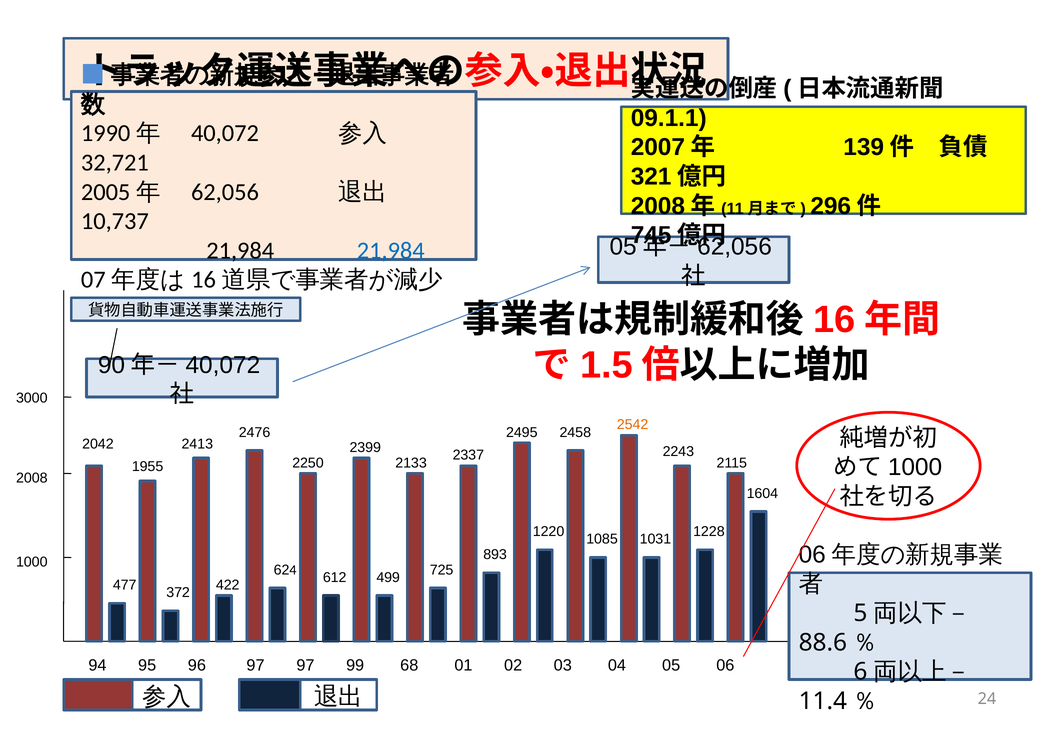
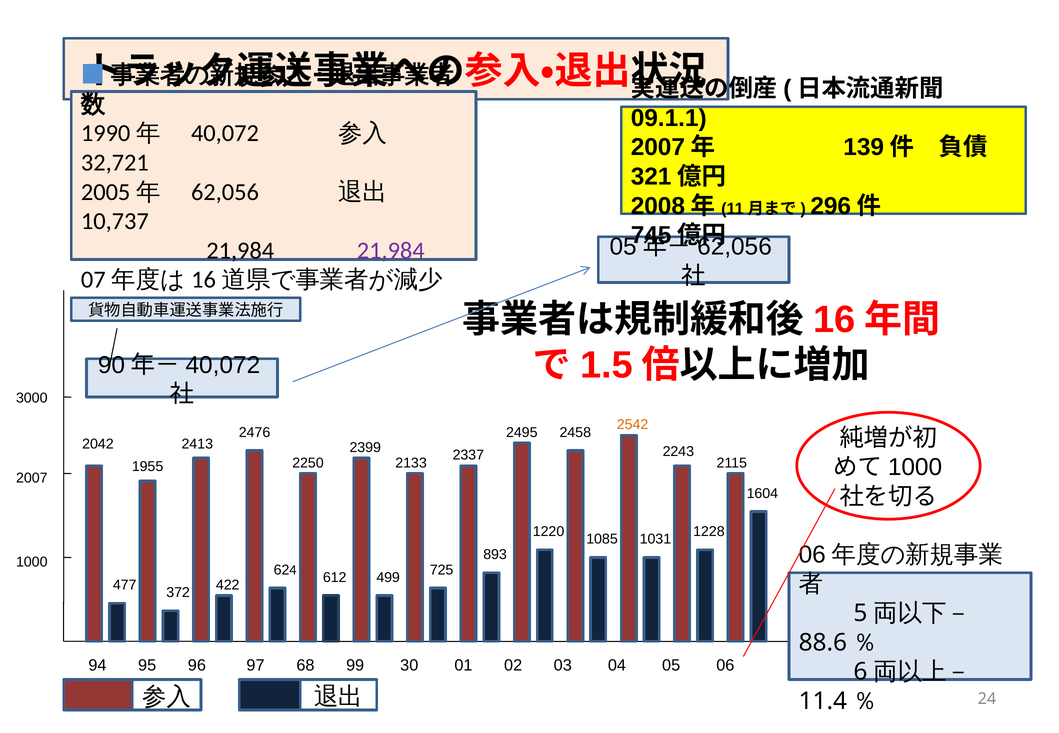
21,984 colour: blue -> purple (391, 251)
2008: 2008 -> 2007 (32, 478)
97 97: 97 -> 68 (305, 666)
68: 68 -> 30 (409, 666)
